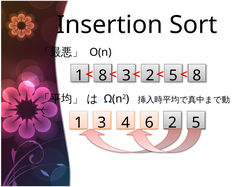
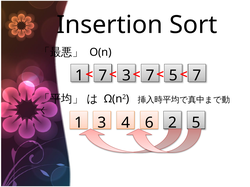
1 8: 8 -> 7 (103, 76)
3 2: 2 -> 7 (150, 76)
5 8: 8 -> 7 (197, 76)
